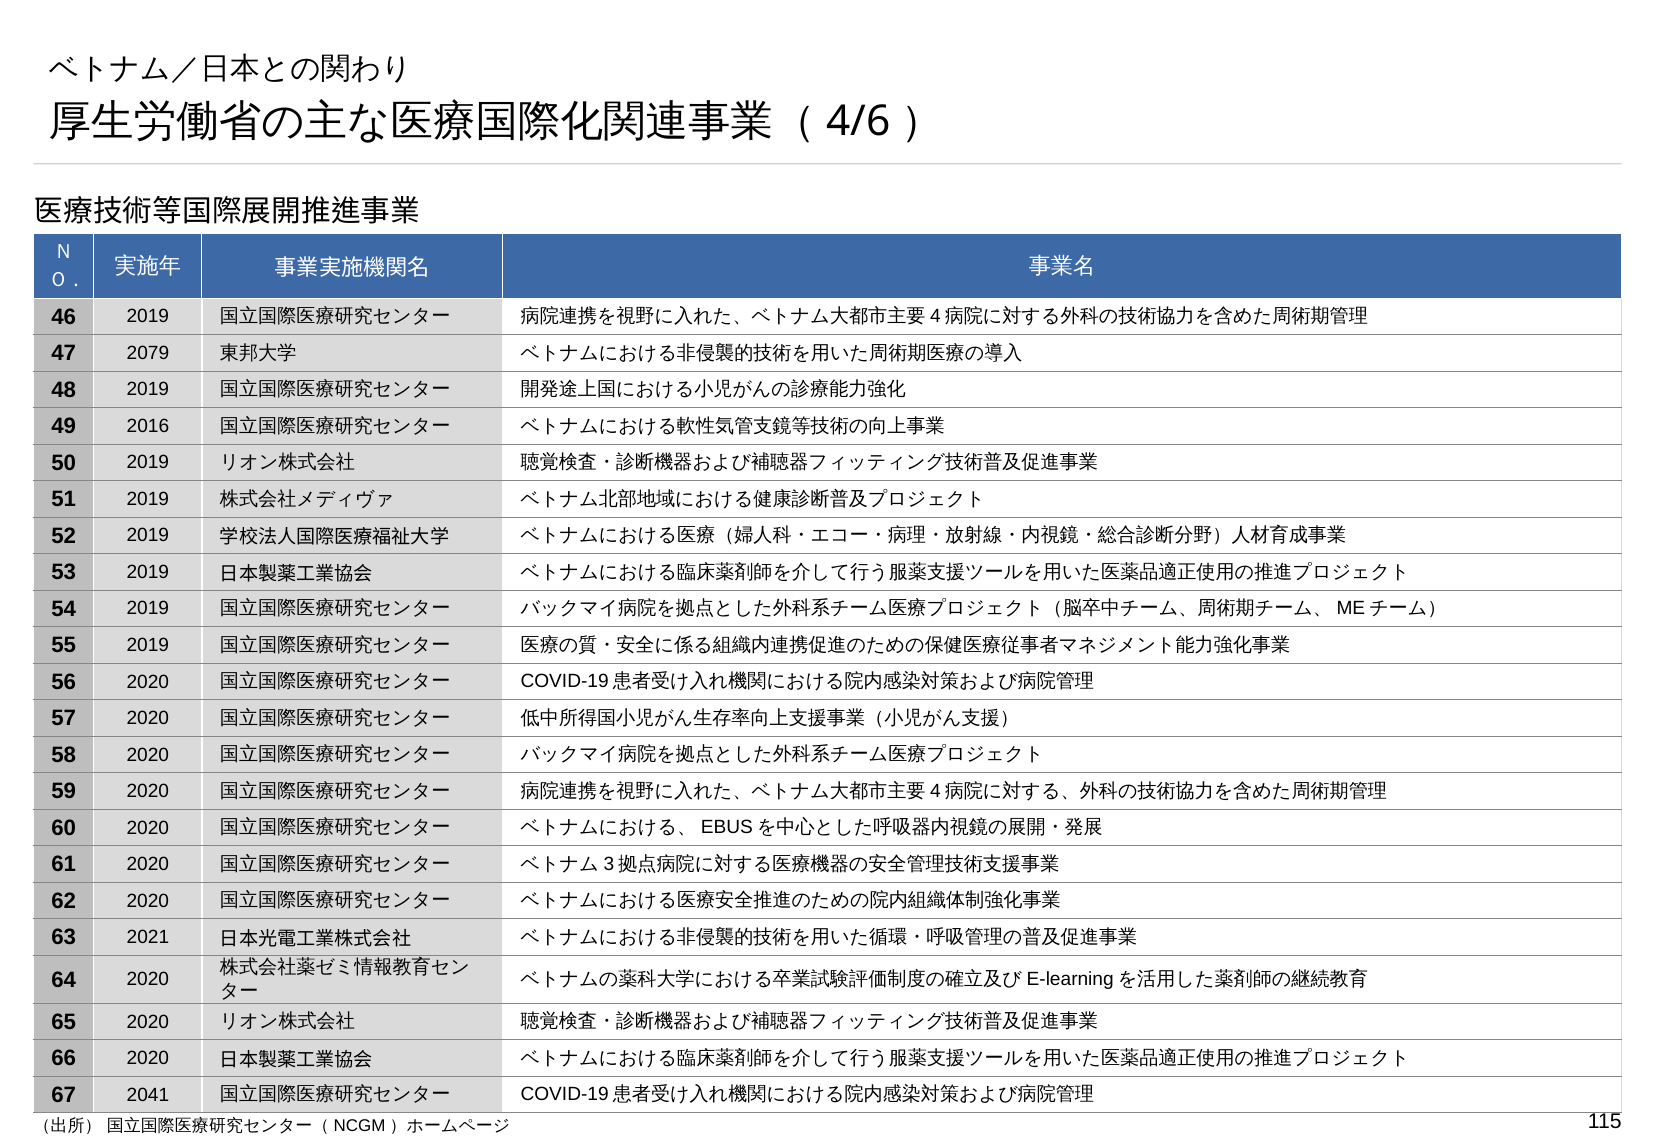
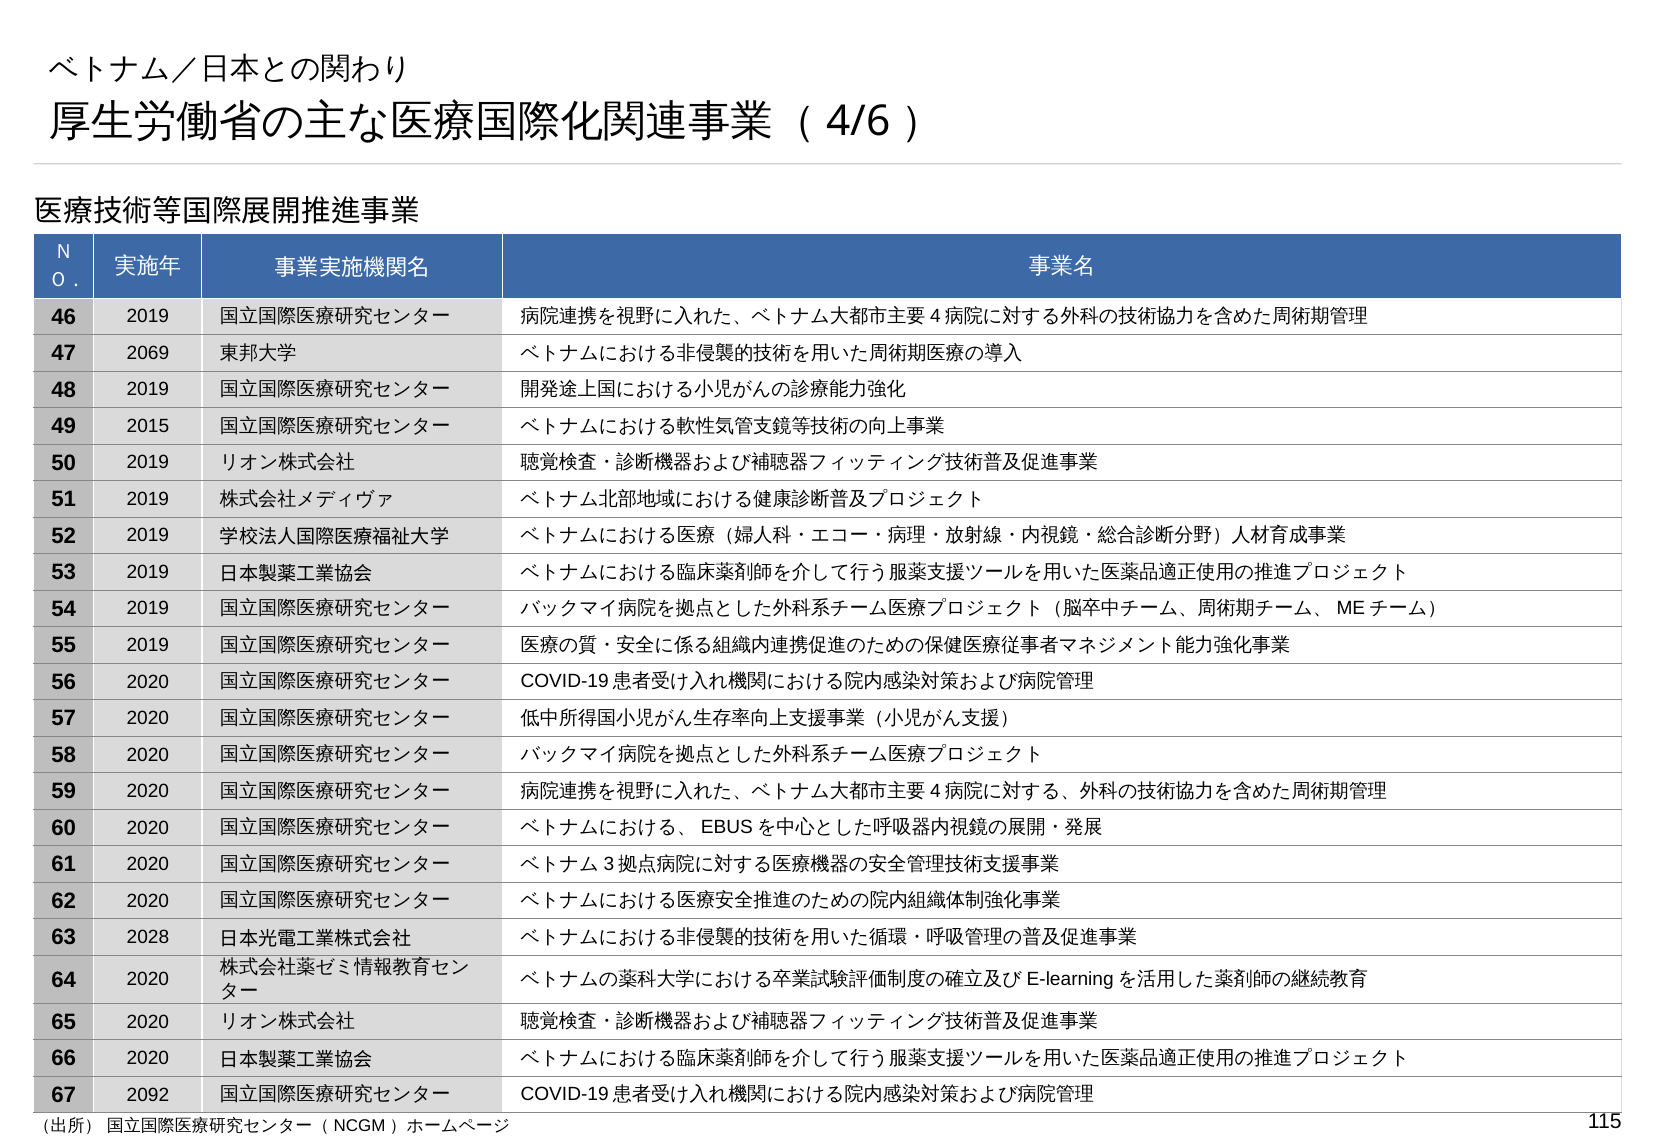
2079: 2079 -> 2069 (148, 353)
2016: 2016 -> 2015 (148, 426)
2021: 2021 -> 2028 (148, 937)
2041: 2041 -> 2092 (148, 1095)
